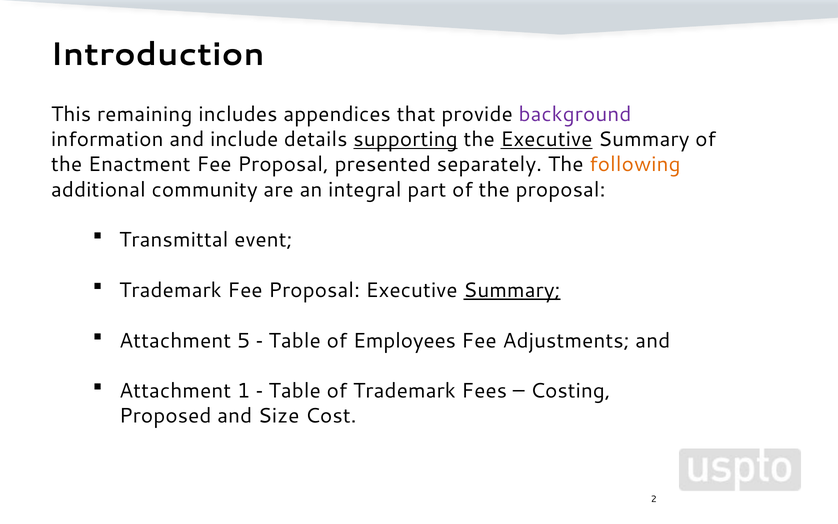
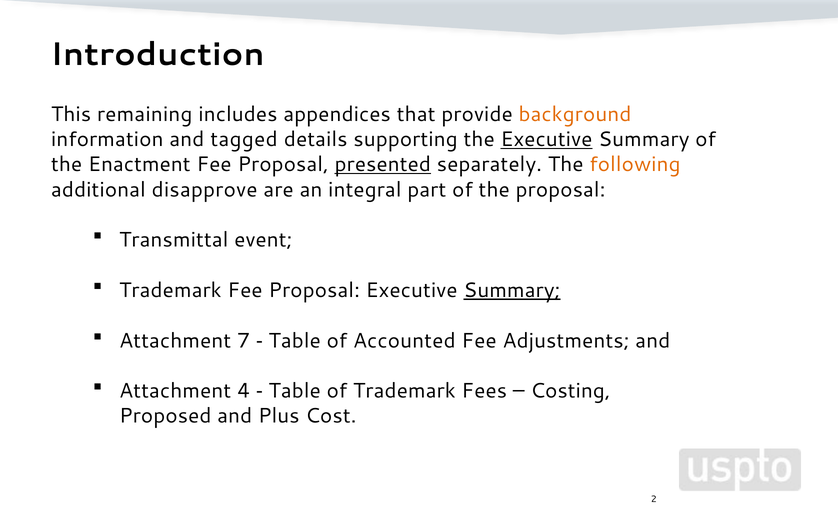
background colour: purple -> orange (575, 114)
include: include -> tagged (244, 139)
supporting underline: present -> none (406, 139)
presented underline: none -> present (383, 164)
community: community -> disapprove (205, 190)
5: 5 -> 7 (244, 340)
Employees: Employees -> Accounted (404, 340)
1: 1 -> 4 (244, 391)
Size: Size -> Plus (279, 416)
